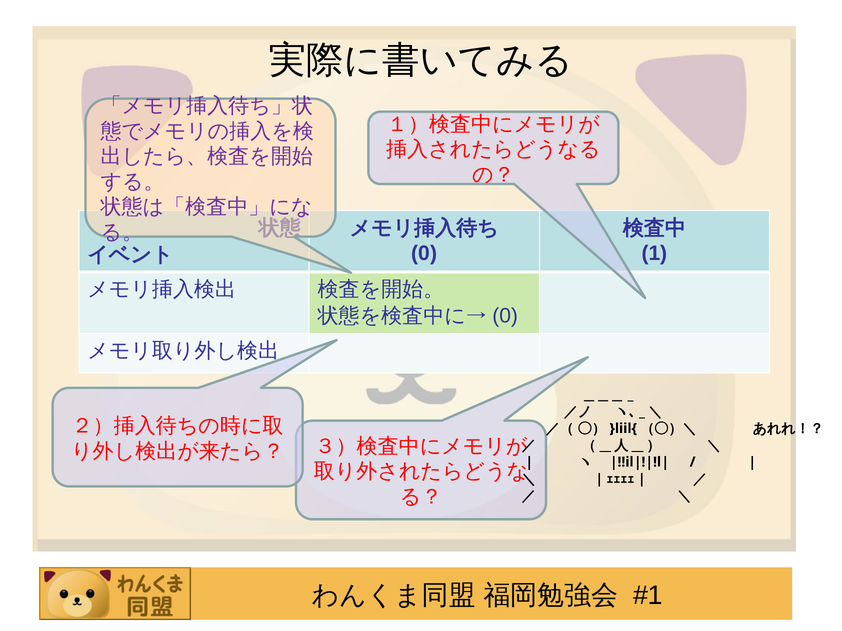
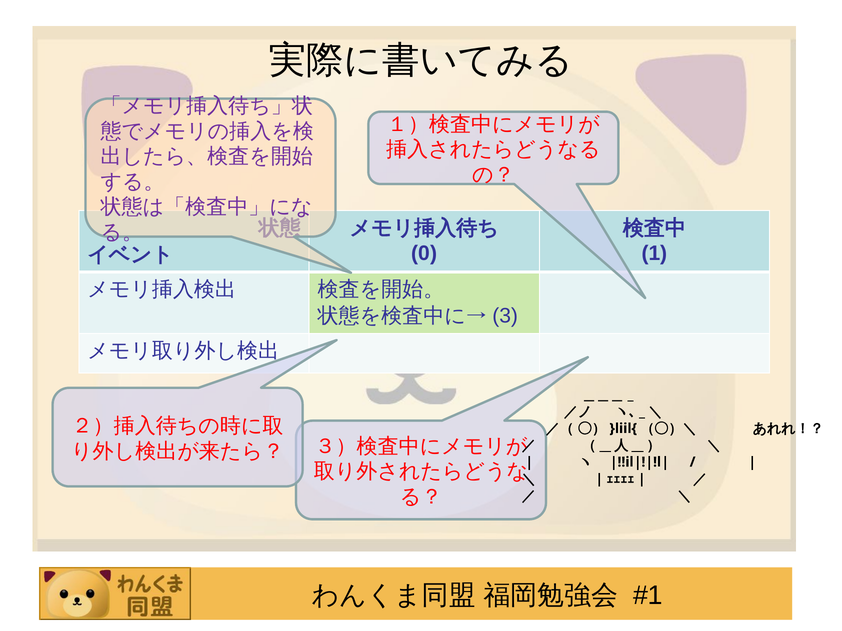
0: 0 -> 3 (505, 316)
